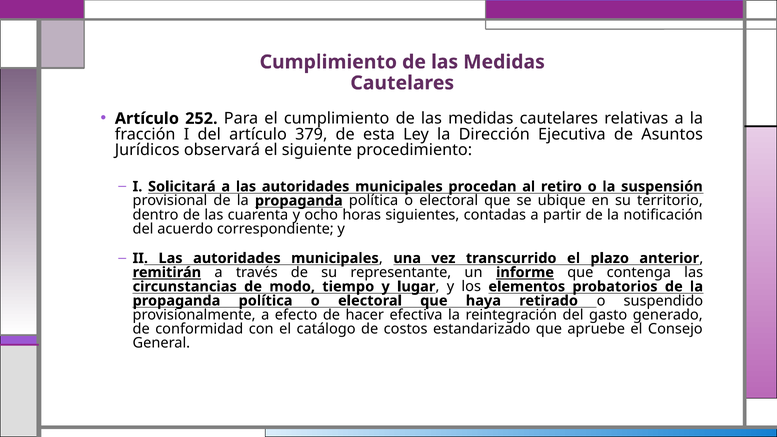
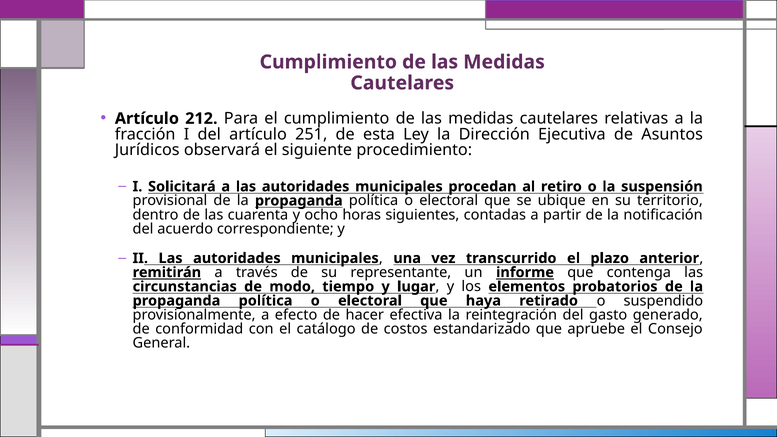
252: 252 -> 212 (201, 119)
379: 379 -> 251 (311, 134)
